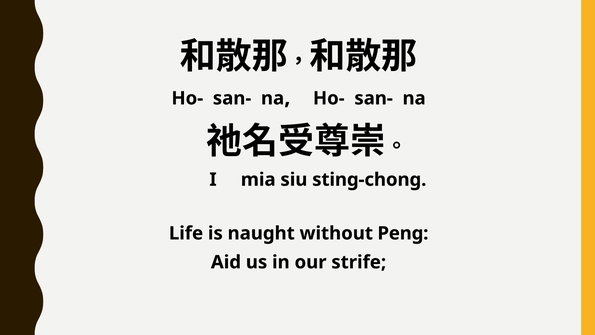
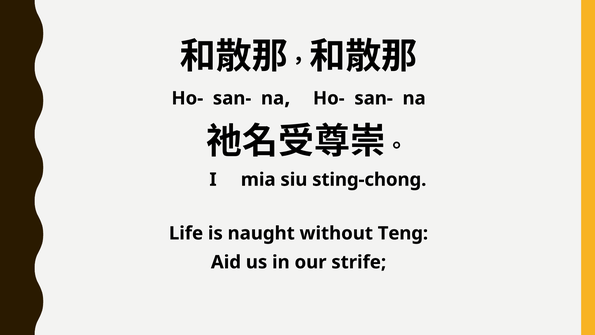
Peng: Peng -> Teng (403, 233)
